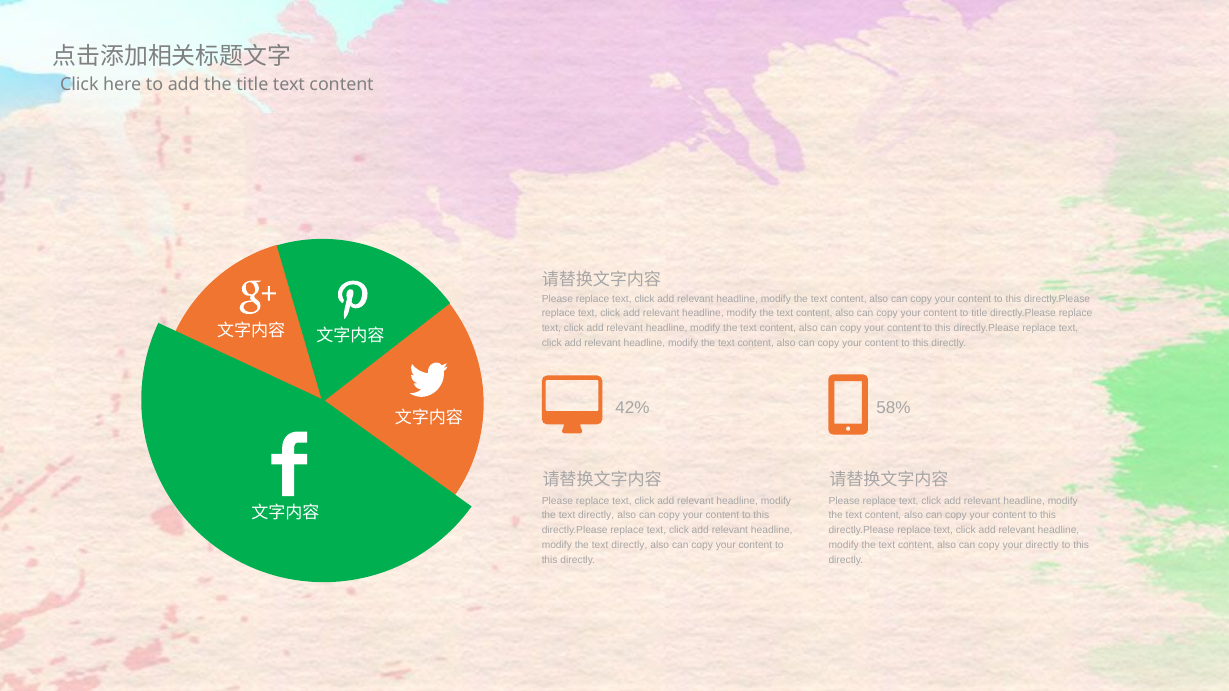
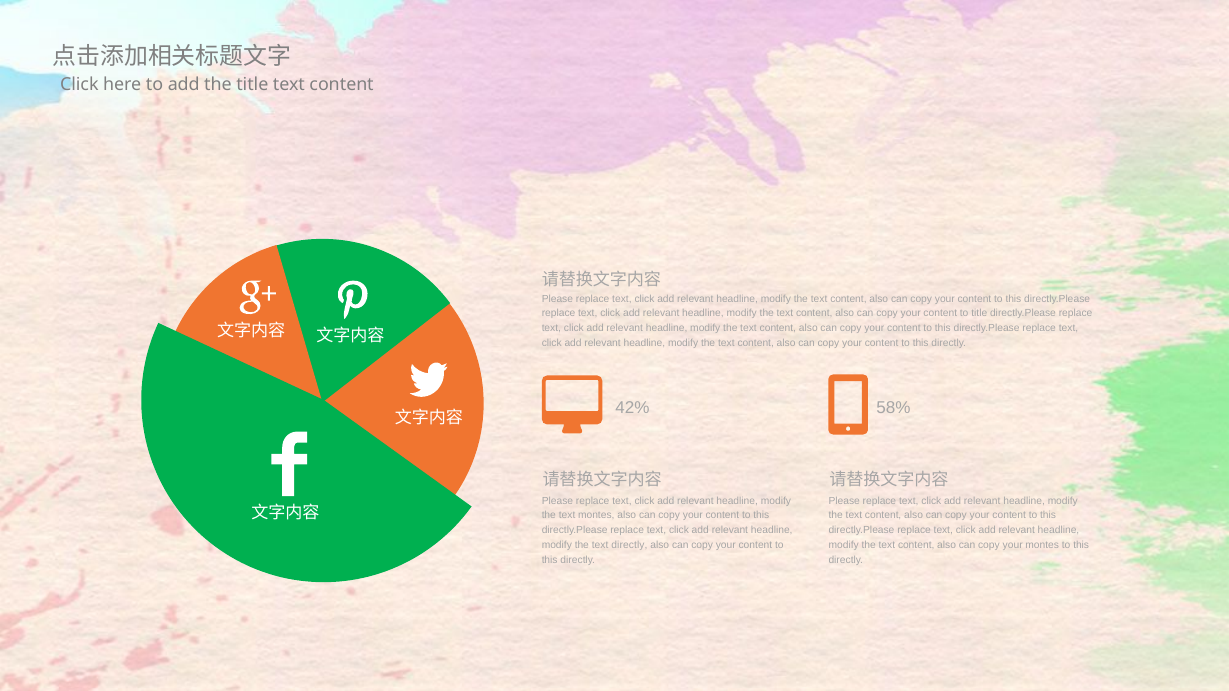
directly: directly -> montes (596, 516)
your directly: directly -> montes (1042, 545)
